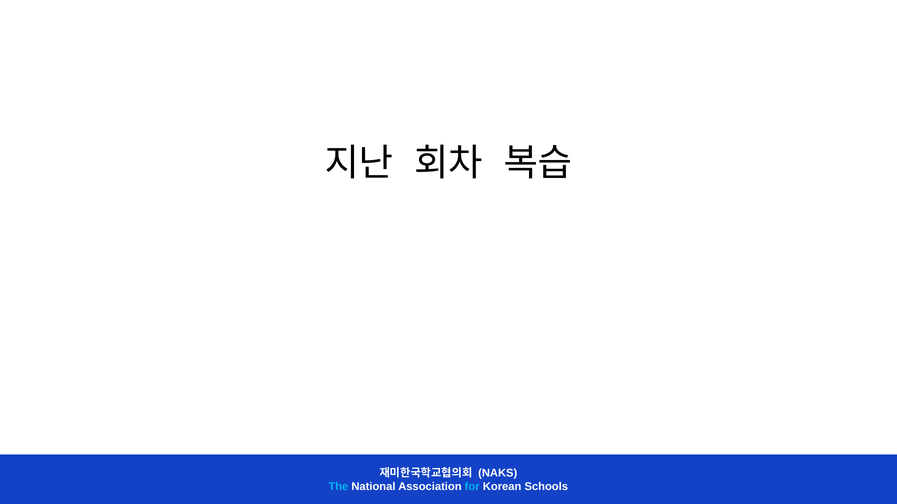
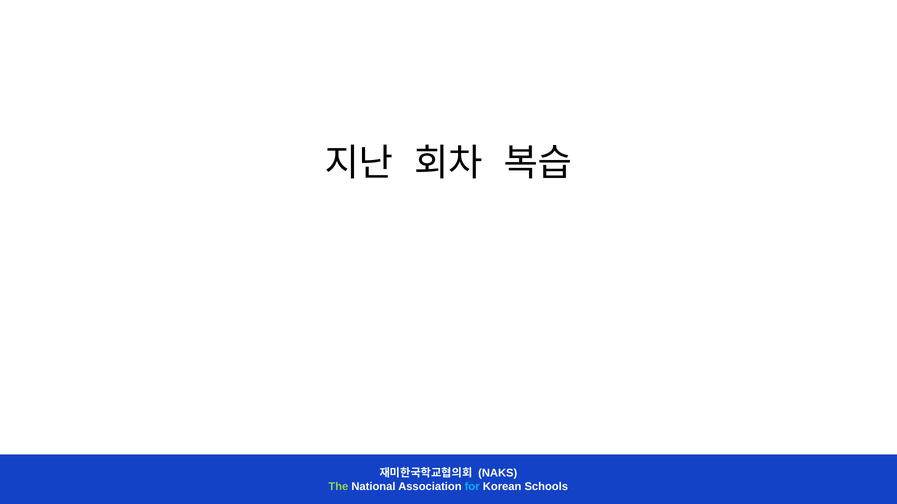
The colour: light blue -> light green (338, 487)
